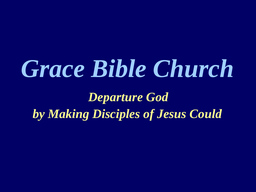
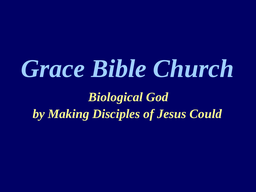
Departure: Departure -> Biological (116, 97)
